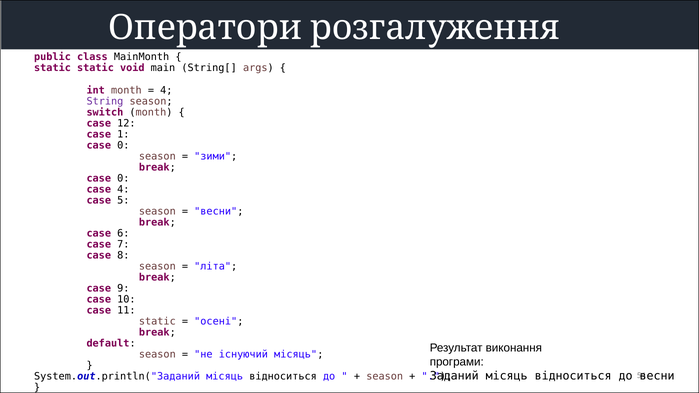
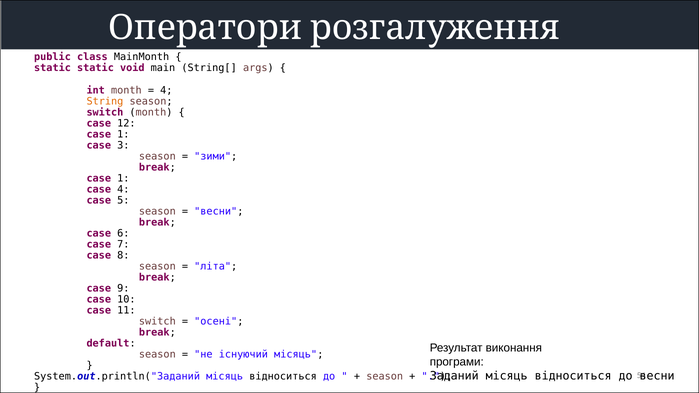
String colour: purple -> orange (105, 101)
0: 0 -> 3 (123, 145)
0: 0 -> 1 (123, 178)
static: static -> switch (157, 322)
